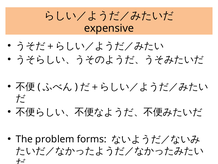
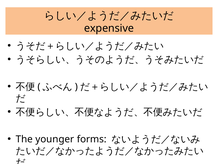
problem: problem -> younger (55, 139)
